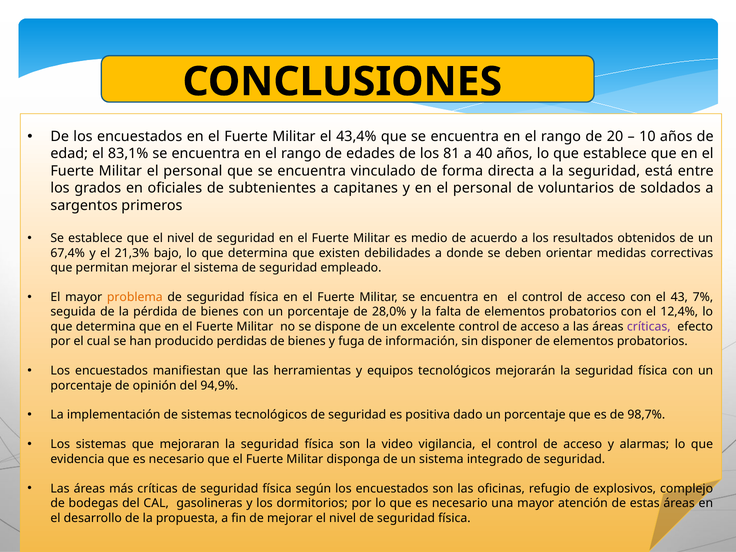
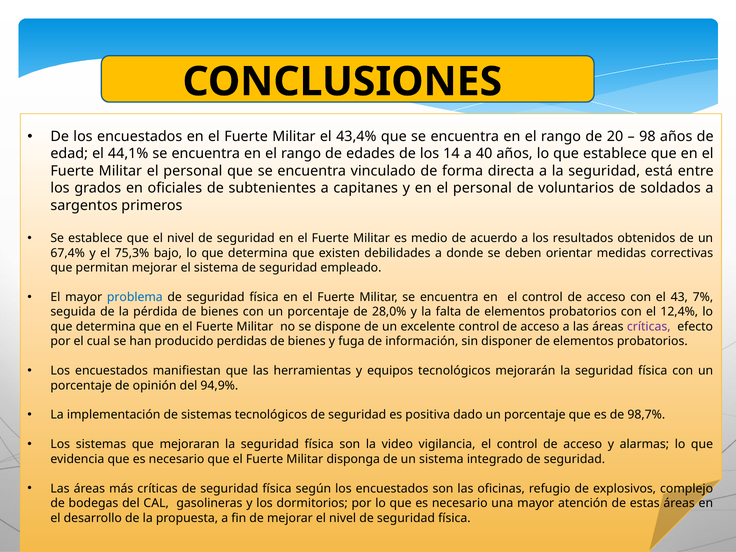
10: 10 -> 98 (647, 137)
83,1%: 83,1% -> 44,1% (128, 154)
81: 81 -> 14 (451, 154)
21,3%: 21,3% -> 75,3% (132, 253)
problema colour: orange -> blue (135, 297)
